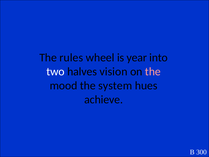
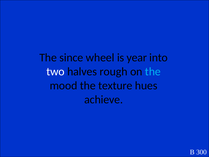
rules: rules -> since (71, 58)
vision: vision -> rough (114, 71)
the colour: pink -> light blue (153, 71)
system: system -> texture (115, 85)
